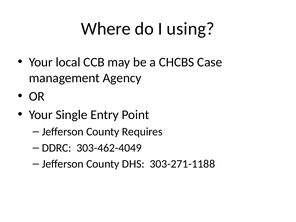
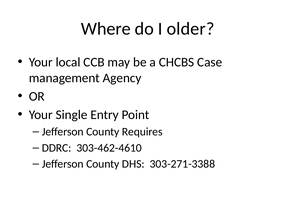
using: using -> older (191, 29)
303-462-4049: 303-462-4049 -> 303-462-4610 (109, 148)
303-271-1188: 303-271-1188 -> 303-271-3388 (182, 164)
